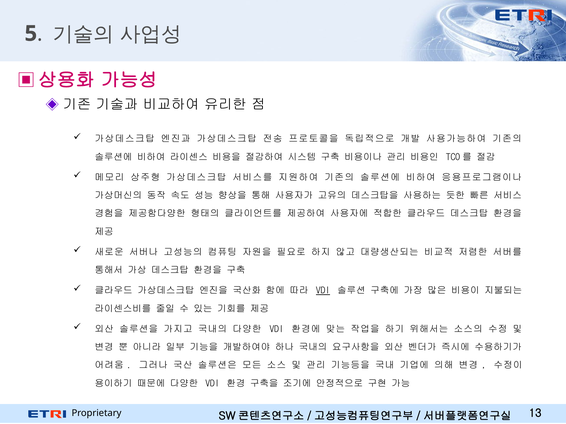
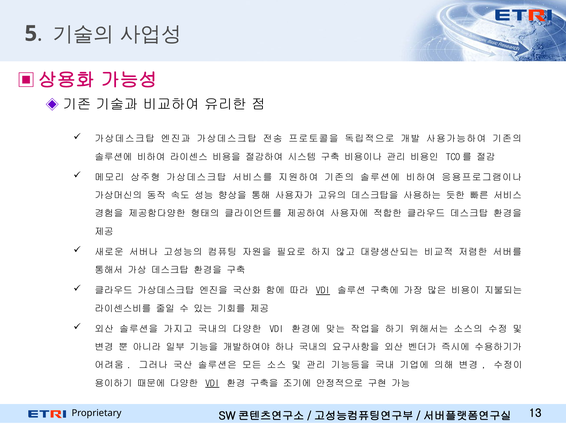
VDI underline: none -> present (212, 384)
